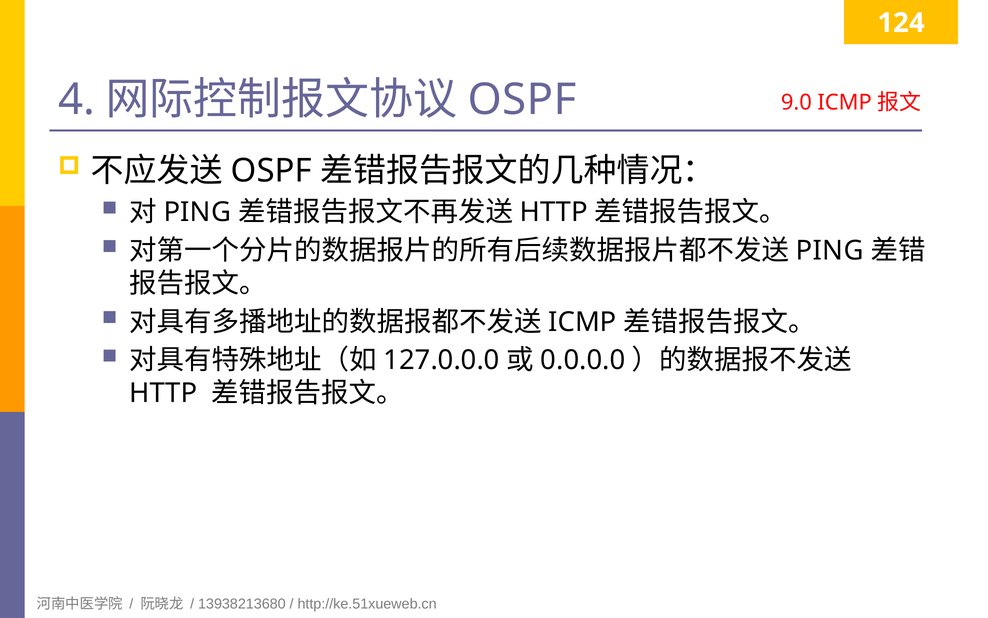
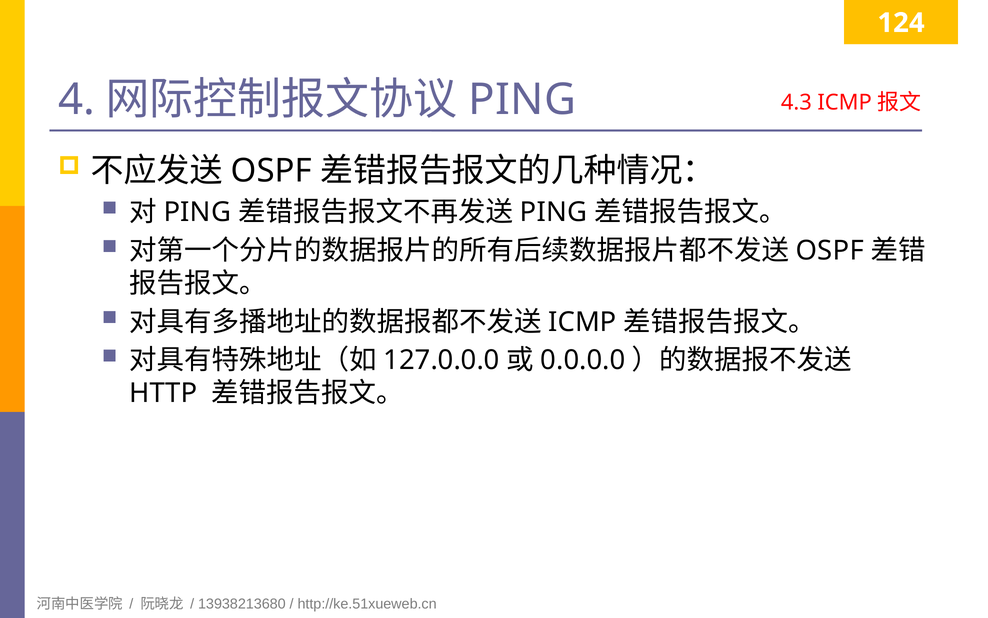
OSPF: OSPF -> PING (522, 100)
9.0: 9.0 -> 4.3 (796, 102)
HTTP: HTTP -> PING (554, 212)
PING: PING -> OSPF (830, 250)
